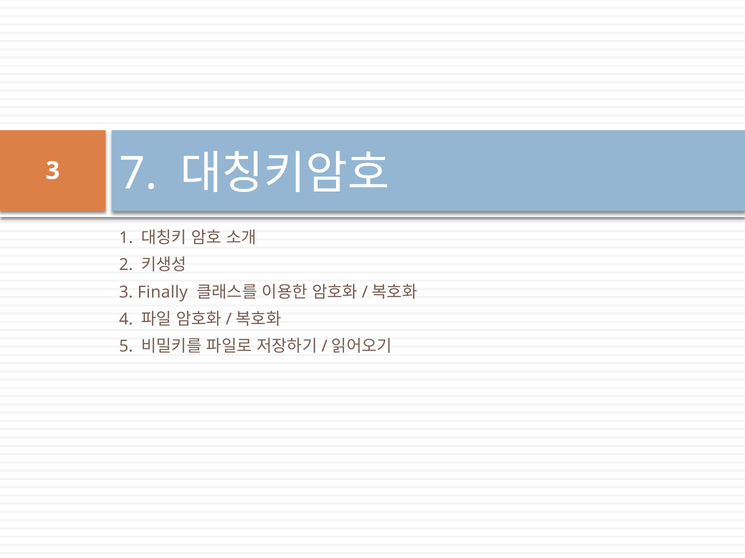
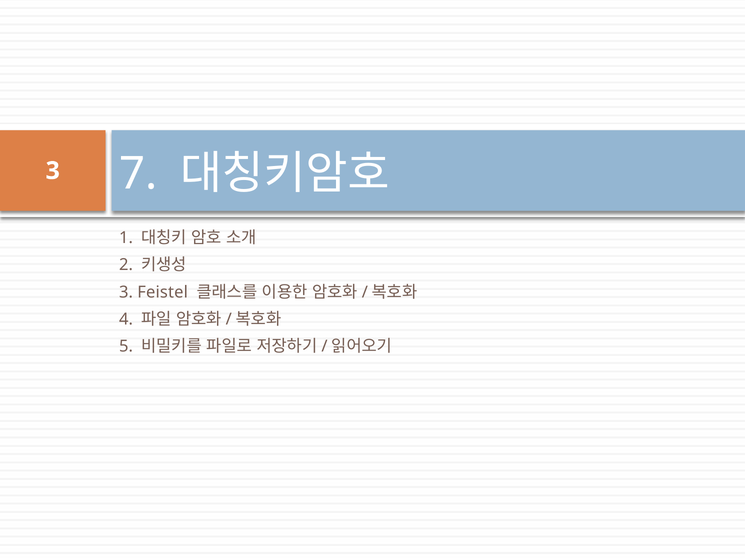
Finally: Finally -> Feistel (163, 292)
